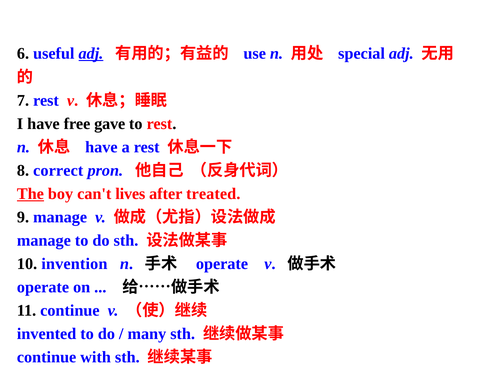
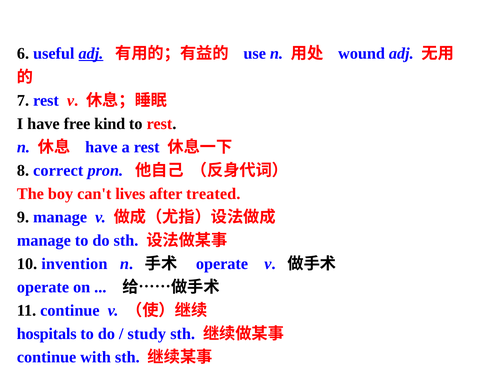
special: special -> wound (362, 54)
gave: gave -> kind (110, 124)
The underline: present -> none (30, 194)
invented: invented -> hospitals (47, 333)
many: many -> study (147, 333)
